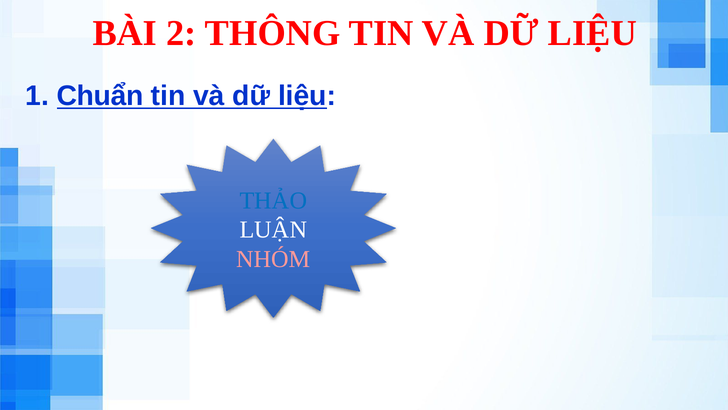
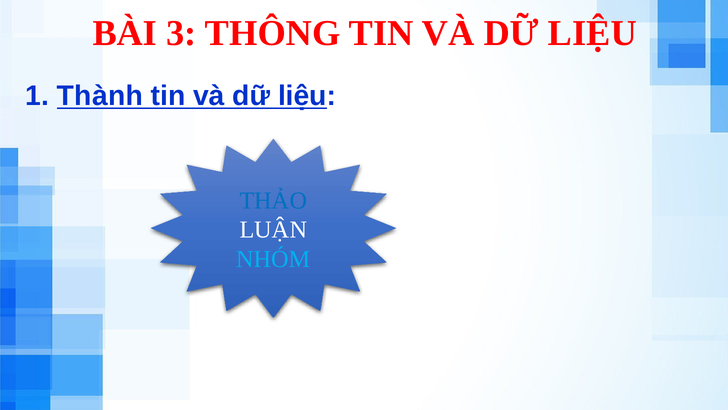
2: 2 -> 3 (181, 33)
Chuẩn: Chuẩn -> Thành (100, 96)
NHÓM colour: pink -> light blue (273, 259)
